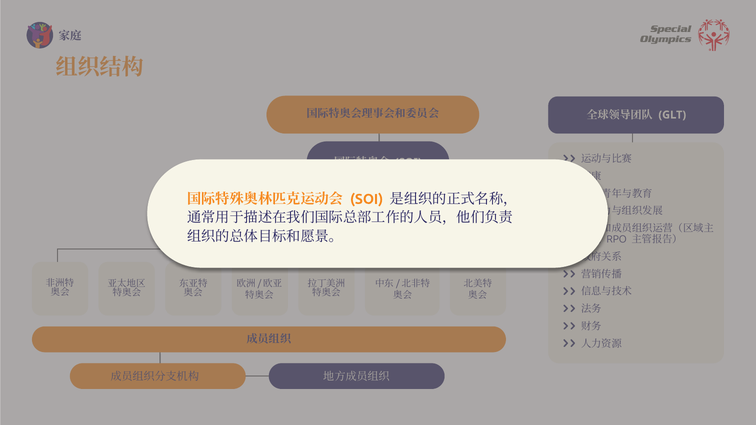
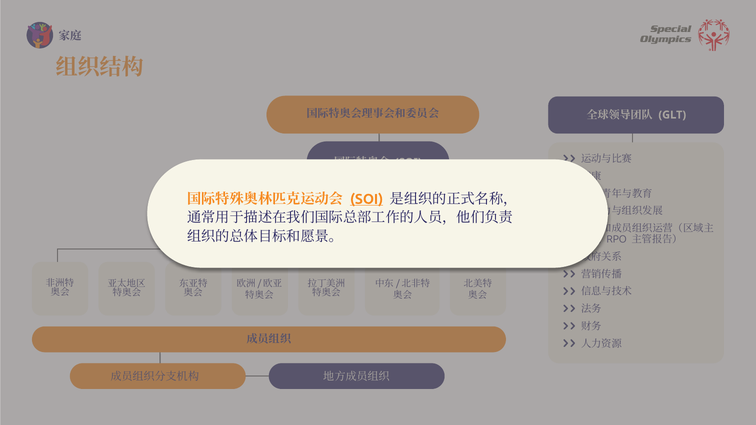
SOI underline: none -> present (367, 199)
